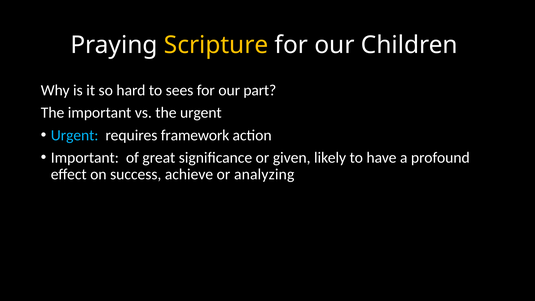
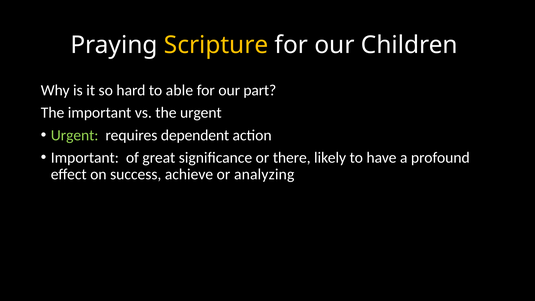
sees: sees -> able (179, 90)
Urgent colour: light blue -> light green (75, 135)
framework: framework -> dependent (195, 135)
given: given -> there (292, 158)
